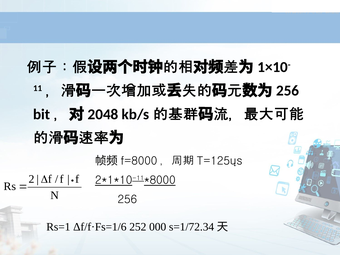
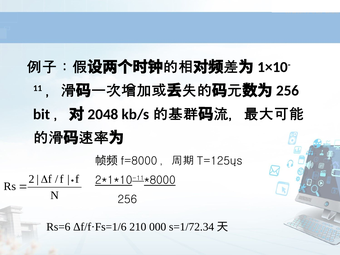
Rs=1: Rs=1 -> Rs=6 (58, 227)
252: 252 -> 210 (138, 227)
